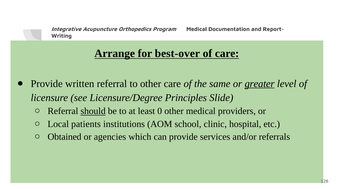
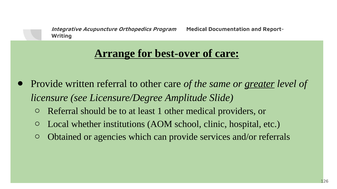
Principles: Principles -> Amplitude (186, 98)
should underline: present -> none (93, 111)
0: 0 -> 1 (160, 111)
patients: patients -> whether (86, 124)
